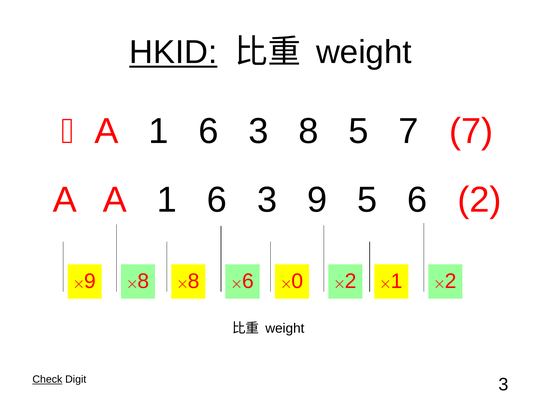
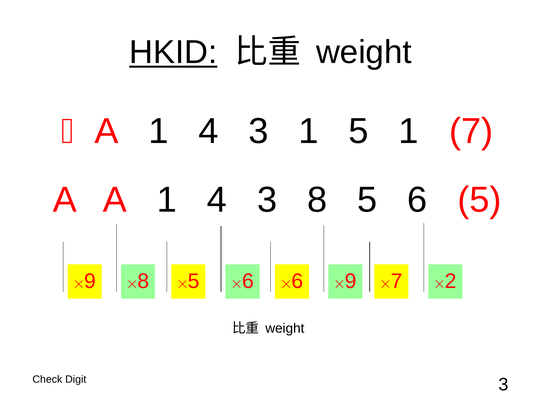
6: 6 -> 4 (209, 131)
3 8: 8 -> 1 (309, 131)
5 7: 7 -> 1 (409, 131)
A A 1 6: 6 -> 4 (217, 200)
3 9: 9 -> 8 (317, 200)
6 2: 2 -> 5 (480, 200)
8: 8 -> 5 (194, 281)
0: 0 -> 6 (297, 281)
2: 2 -> 9 (351, 281)
1: 1 -> 7 (397, 281)
Check underline: present -> none (47, 379)
